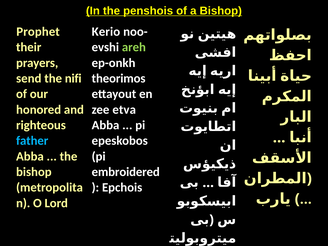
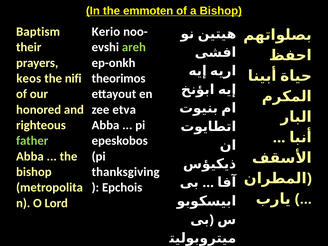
penshois: penshois -> emmoten (148, 11)
Prophet: Prophet -> Baptism (38, 32)
send: send -> keos (29, 78)
father colour: light blue -> light green (32, 141)
embroidered: embroidered -> thanksgiving (126, 172)
